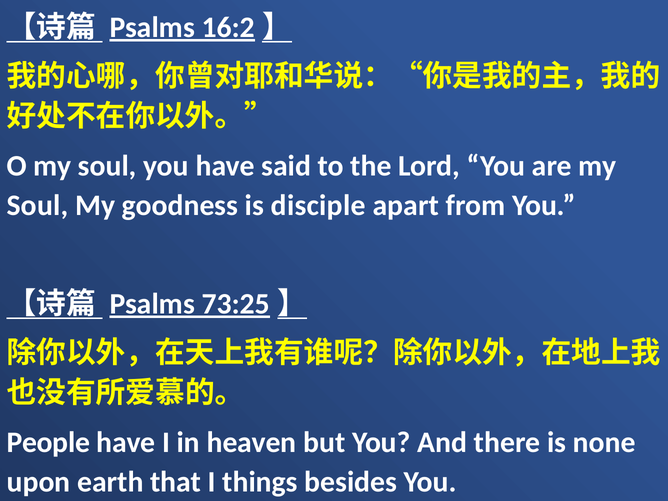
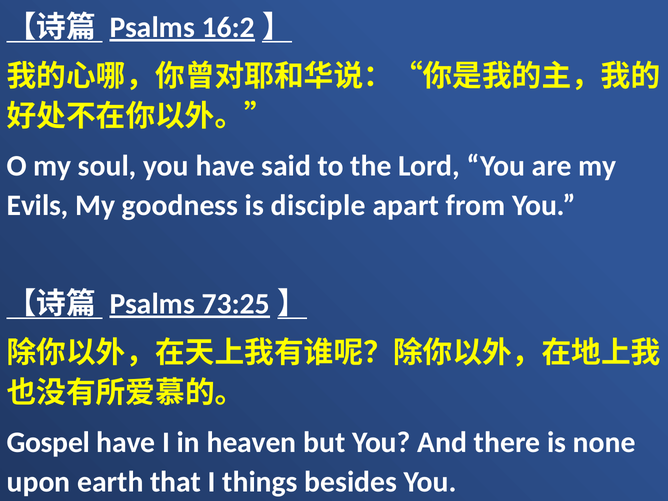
Soul: Soul -> Evils (38, 206)
People: People -> Gospel (48, 442)
